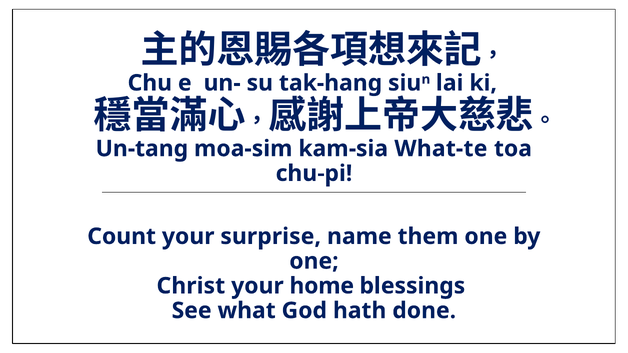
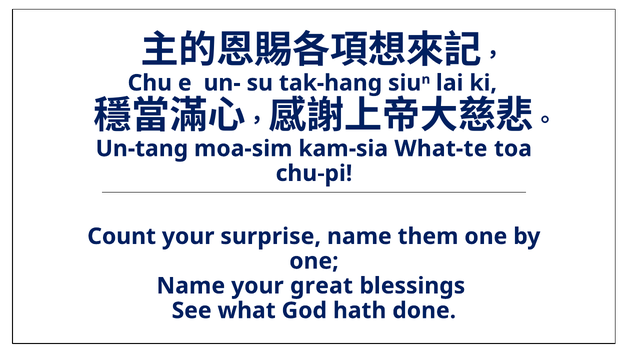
Christ: Christ -> Name (191, 286)
home: home -> great (322, 286)
